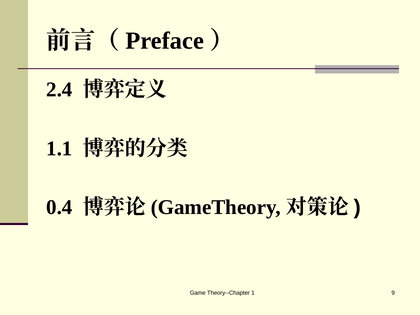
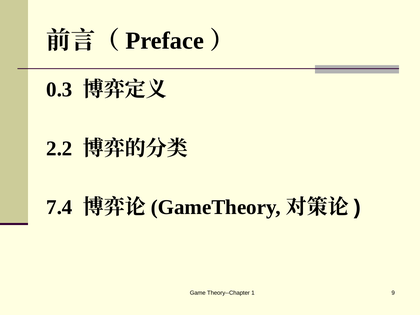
2.4: 2.4 -> 0.3 (59, 90)
1.1: 1.1 -> 2.2 (59, 148)
0.4: 0.4 -> 7.4 (59, 207)
